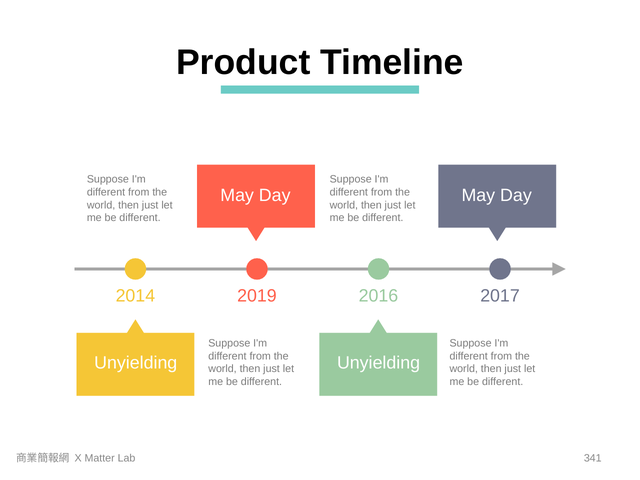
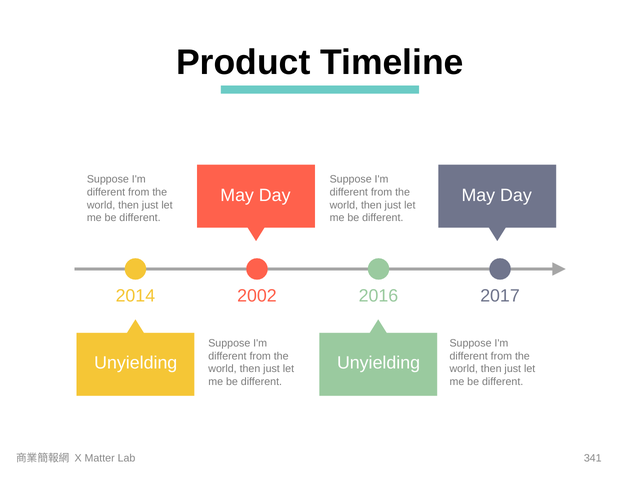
2019: 2019 -> 2002 (257, 296)
